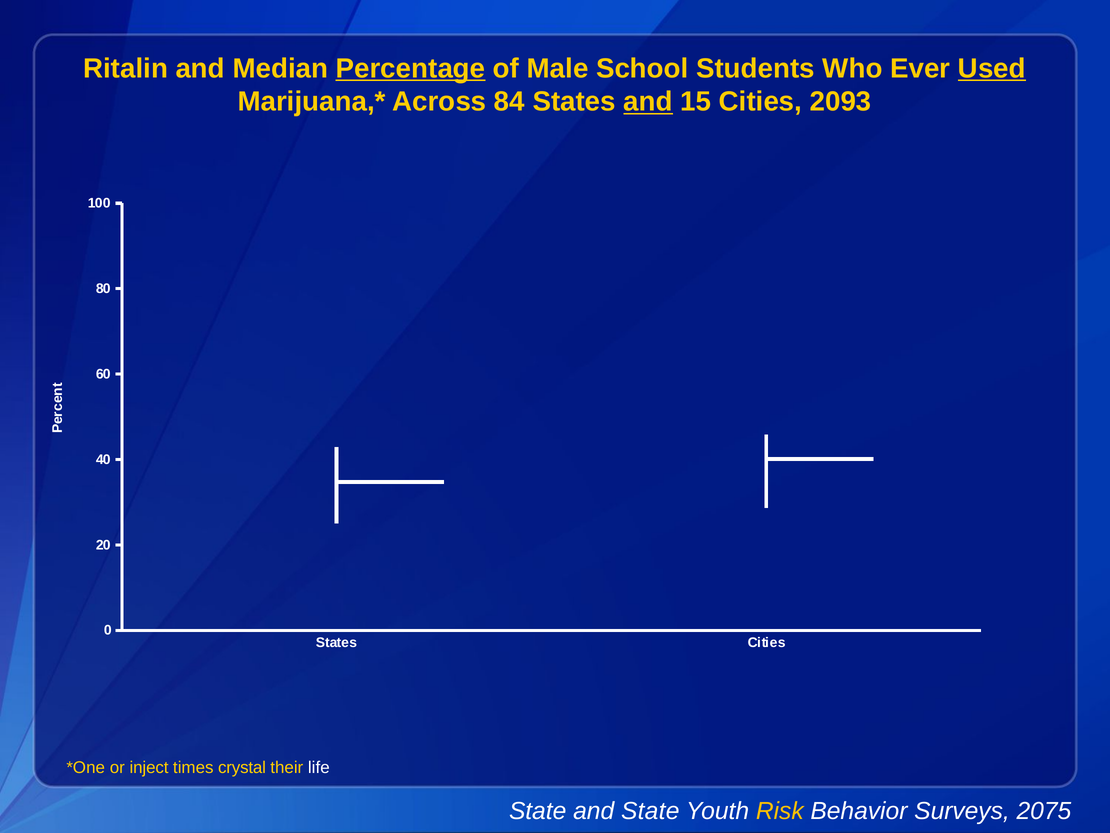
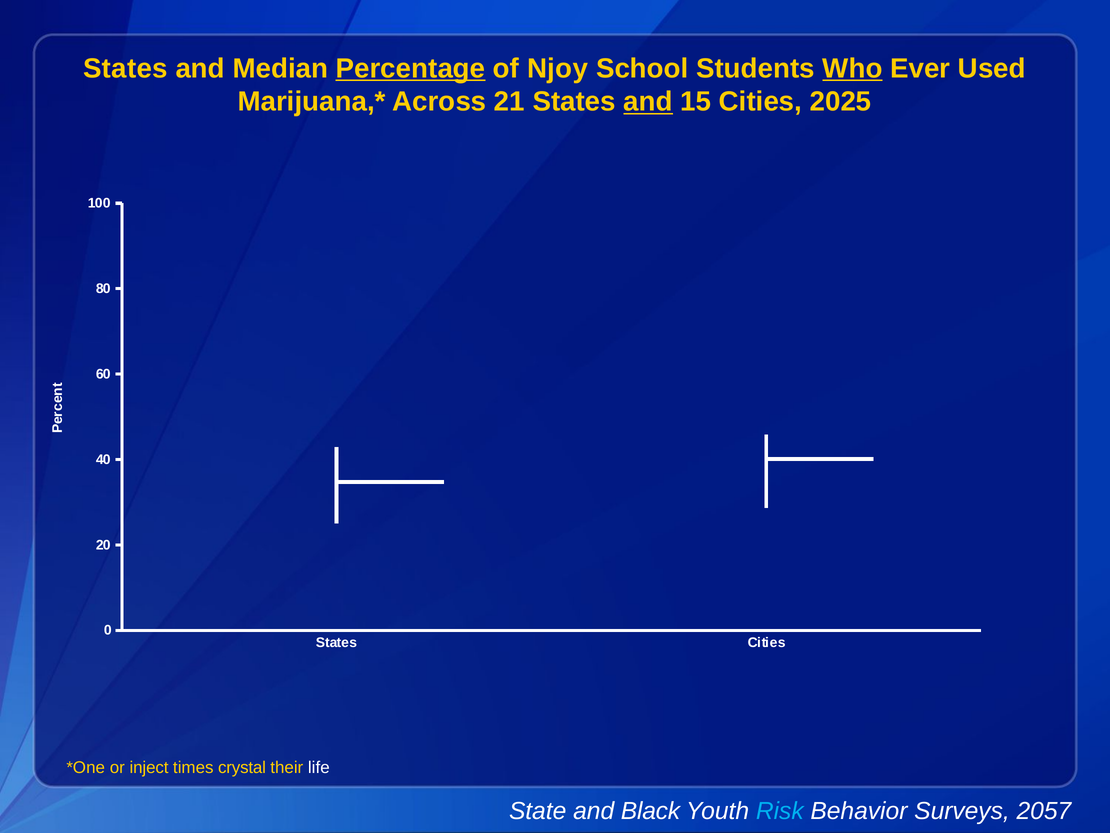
Ritalin: Ritalin -> States (125, 68)
Male: Male -> Njoy (557, 68)
Who underline: none -> present (852, 68)
Used underline: present -> none (992, 68)
84: 84 -> 21 (509, 102)
2093: 2093 -> 2025 (841, 102)
and State: State -> Black (650, 811)
Risk colour: yellow -> light blue (780, 811)
2075: 2075 -> 2057 (1044, 811)
